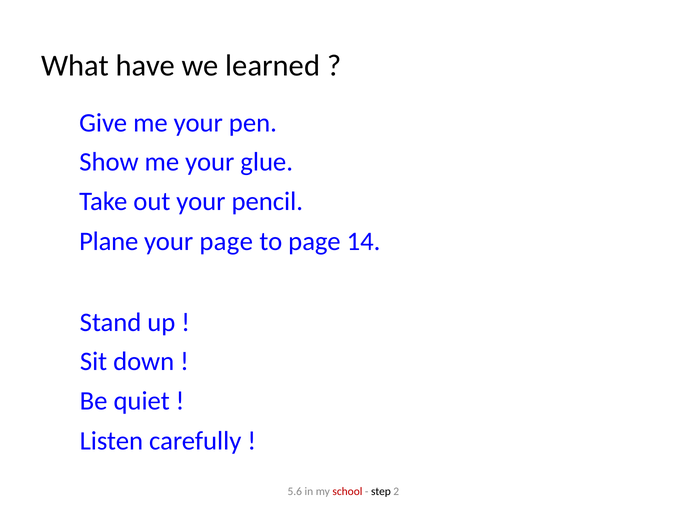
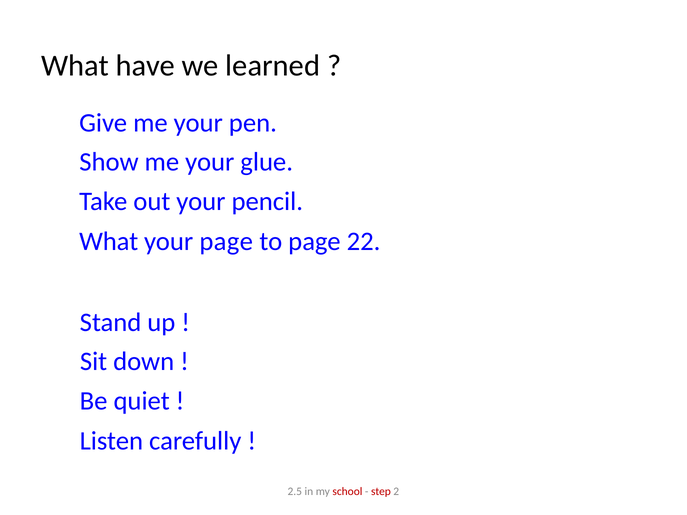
Plane: Plane -> What (109, 242)
14: 14 -> 22 (364, 242)
5.6: 5.6 -> 2.5 (295, 492)
step colour: black -> red (381, 492)
